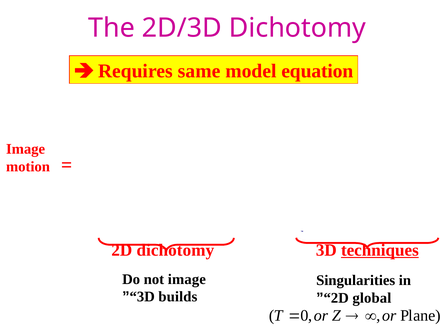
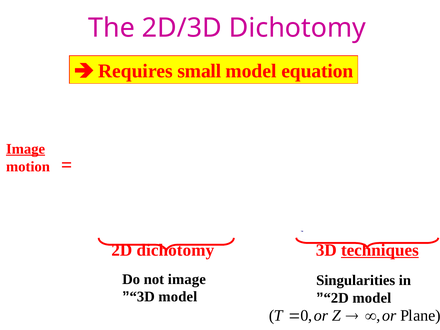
same: same -> small (199, 71)
Image underline: none -> present (26, 149)
3D builds: builds -> model (178, 297)
2D global: global -> model (372, 298)
